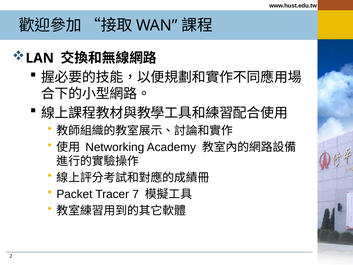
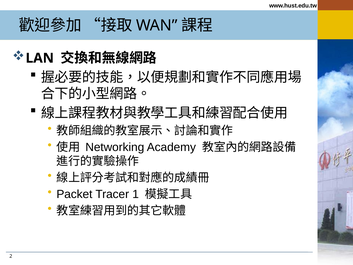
7: 7 -> 1 (136, 194)
